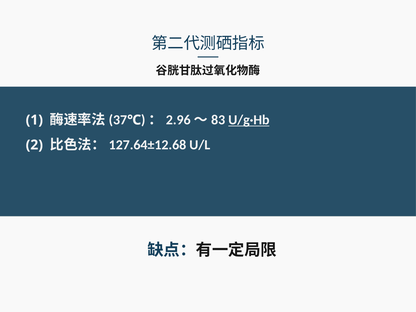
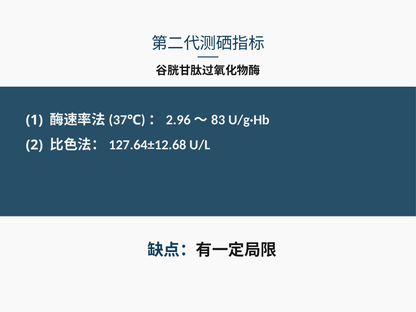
U/g·Hb underline: present -> none (249, 120)
